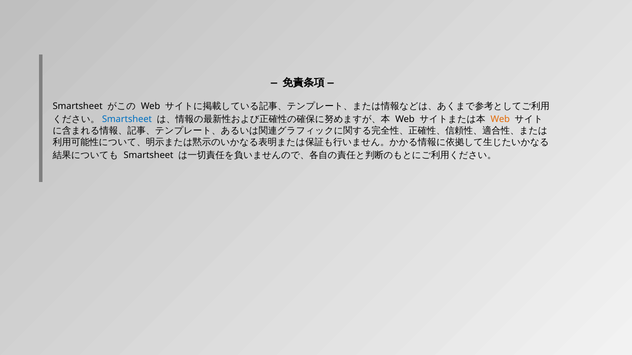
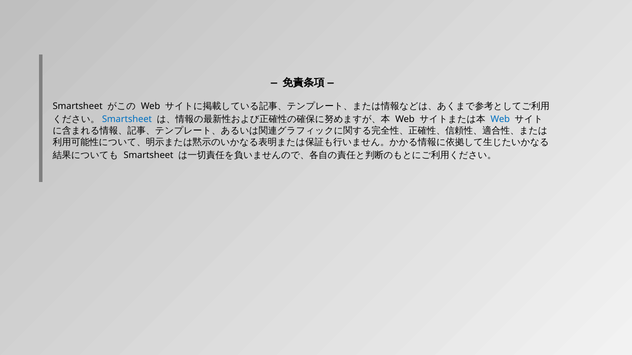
Web colour: orange -> blue (500, 119)
